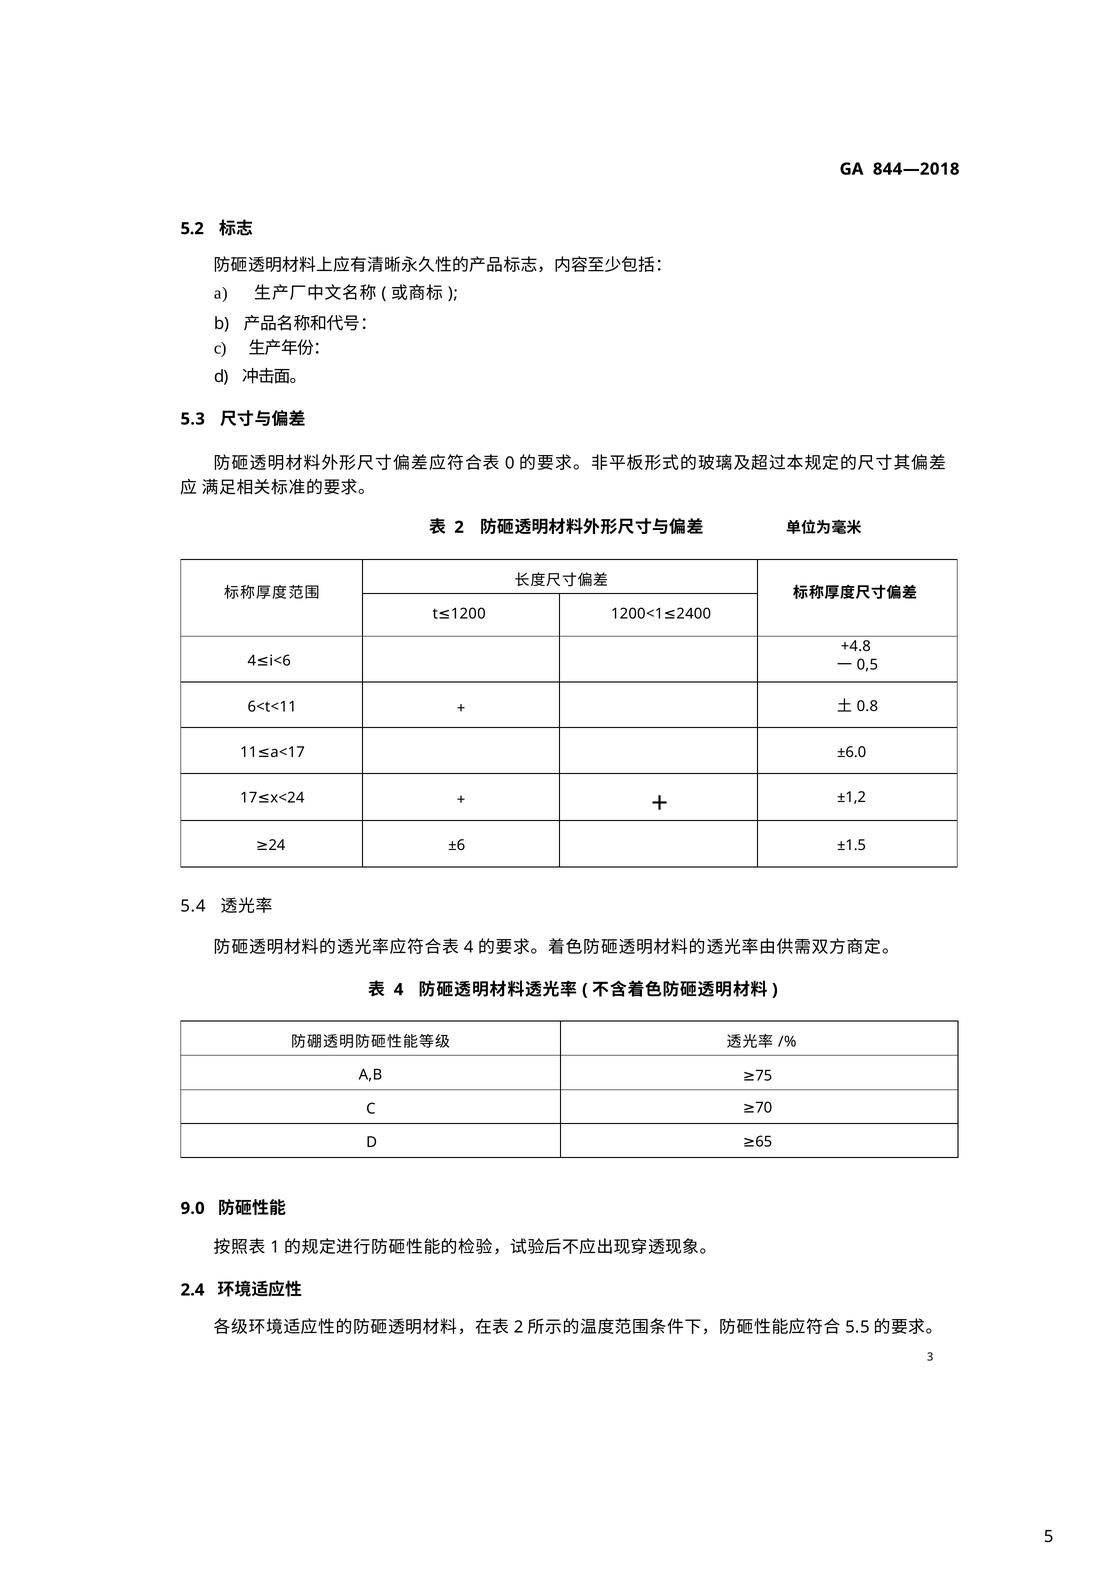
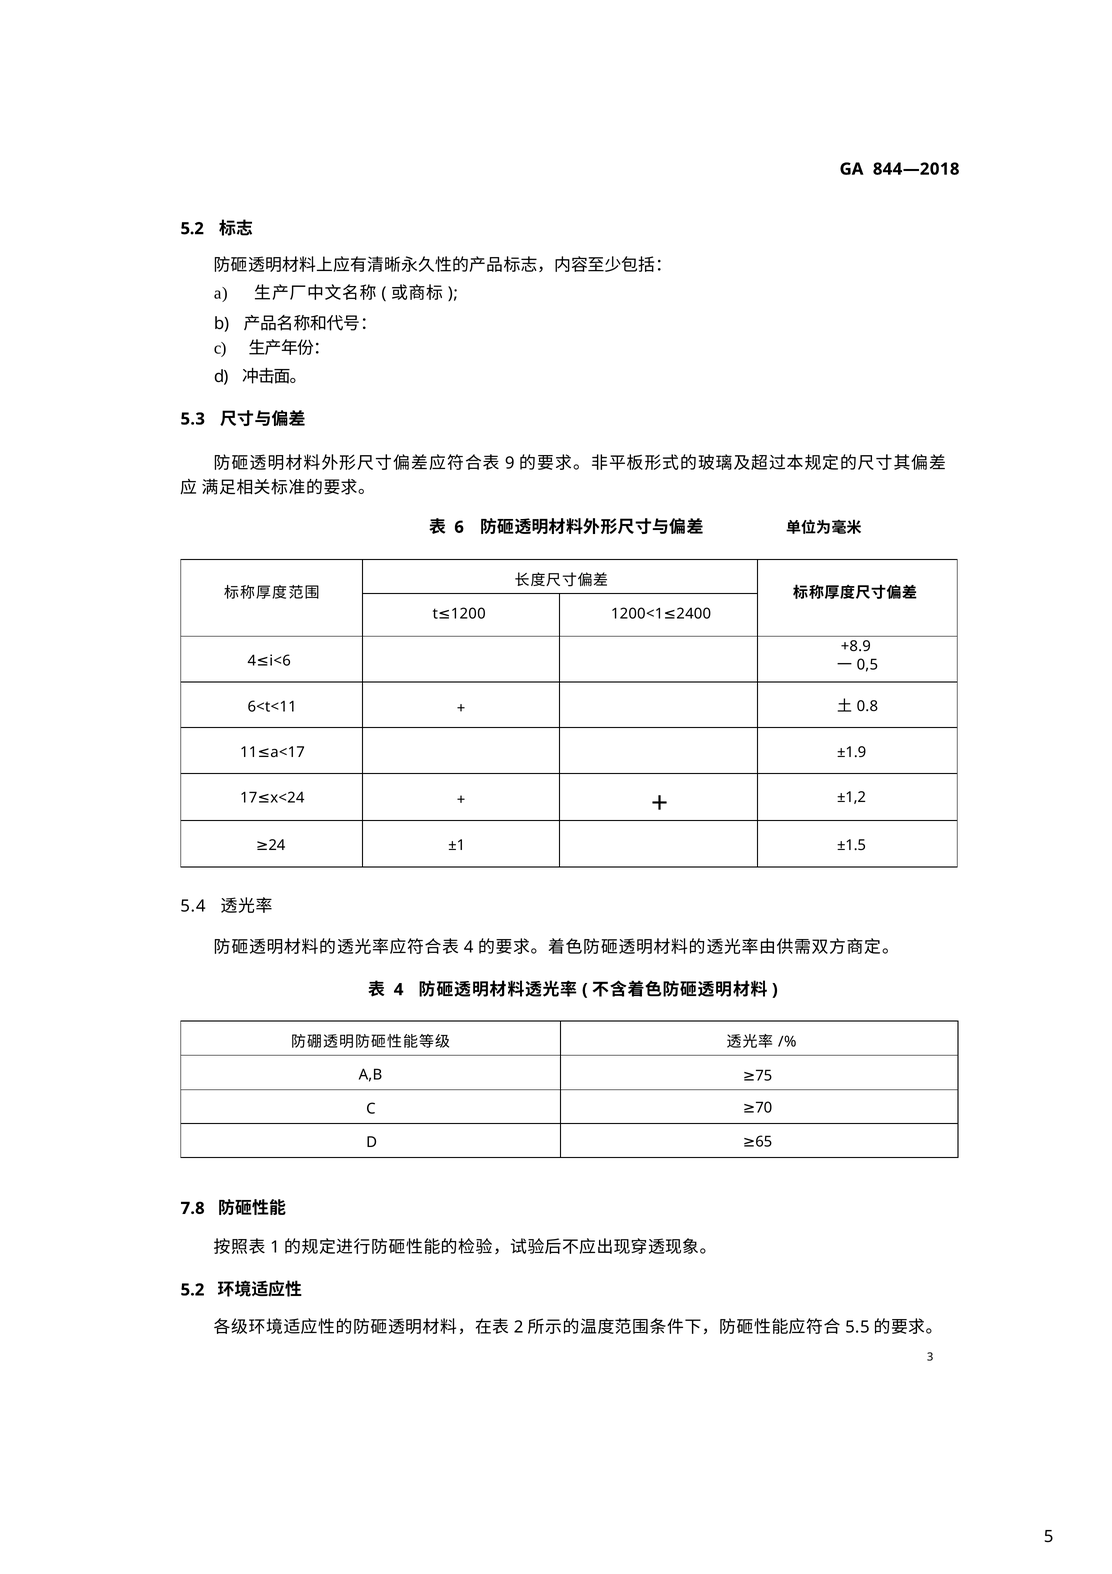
0: 0 -> 9 (510, 463)
2: 2 -> 6 (459, 527)
+4.8: +4.8 -> +8.9 (856, 646)
±6.0: ±6.0 -> ±1.9 (852, 752)
±6: ±6 -> ±1 (457, 845)
9.0: 9.0 -> 7.8 (193, 1208)
2.4: 2.4 -> 5.2 (192, 1290)
